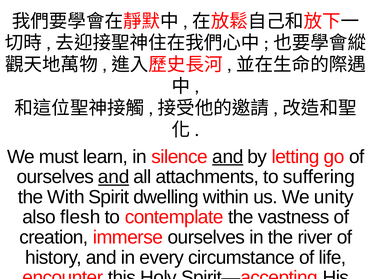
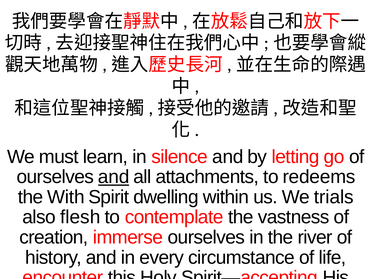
and underline: present -> none (228, 156)
suffering: suffering -> redeems (319, 176)
unity: unity -> trials (334, 196)
